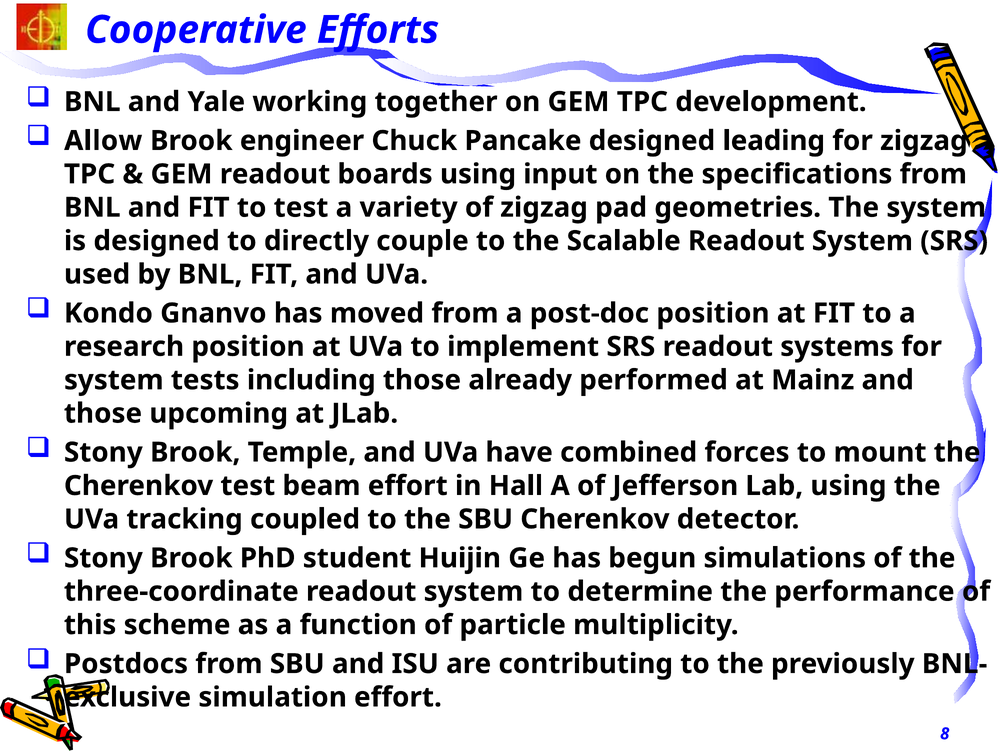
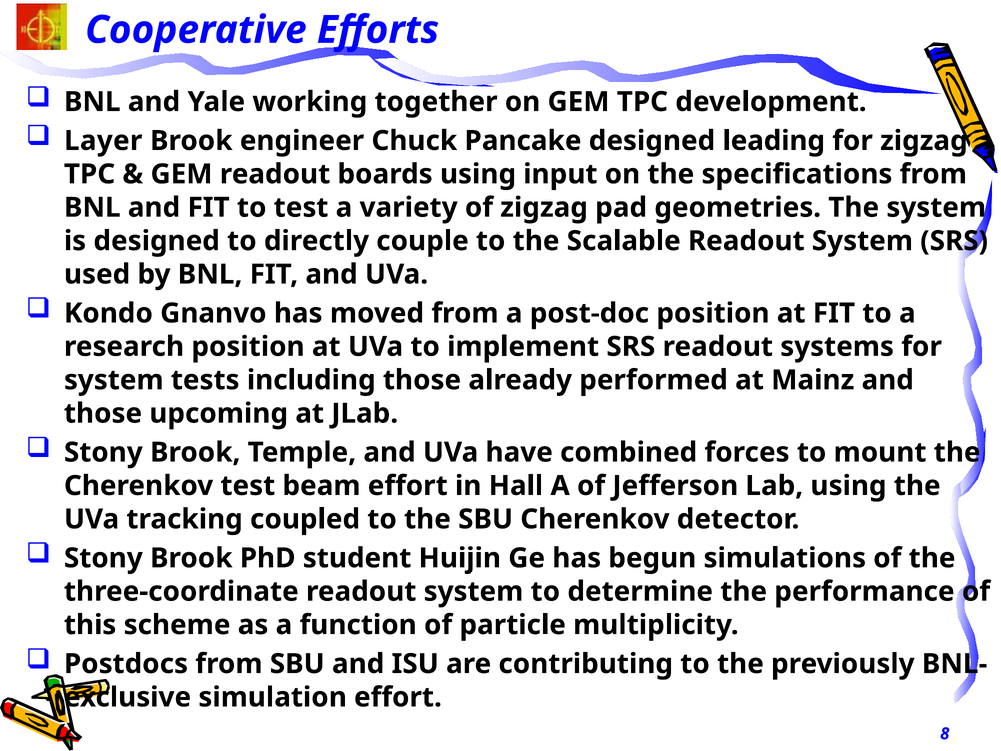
Allow: Allow -> Layer (103, 141)
